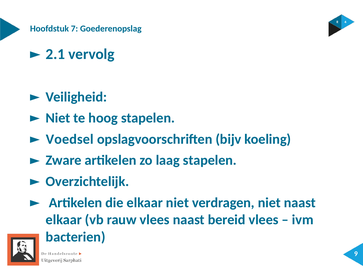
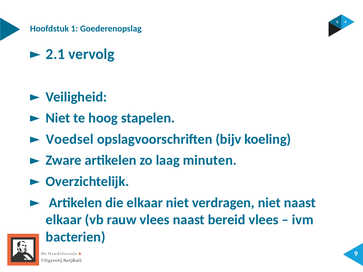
7: 7 -> 1 (74, 29)
laag stapelen: stapelen -> minuten (210, 160)
